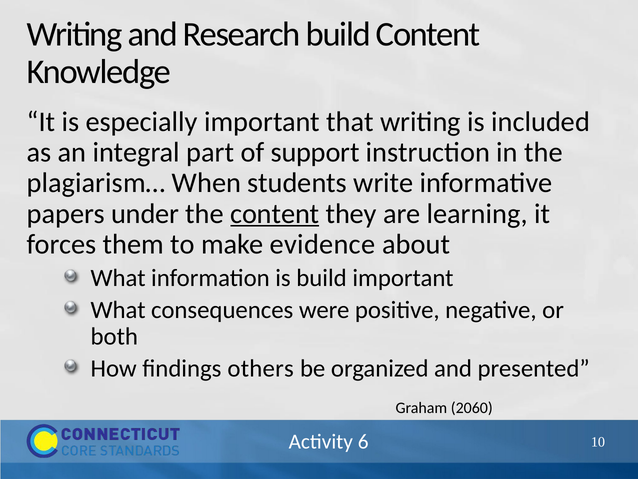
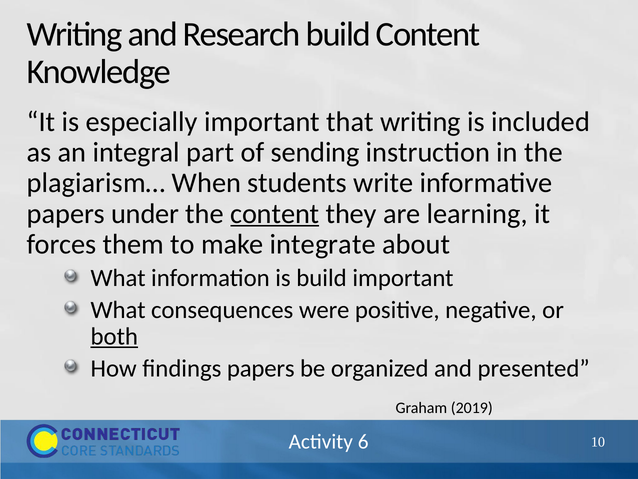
support: support -> sending (315, 152)
evidence: evidence -> integrate (323, 244)
both underline: none -> present (114, 336)
findings others: others -> papers (261, 368)
2060: 2060 -> 2019 (472, 408)
